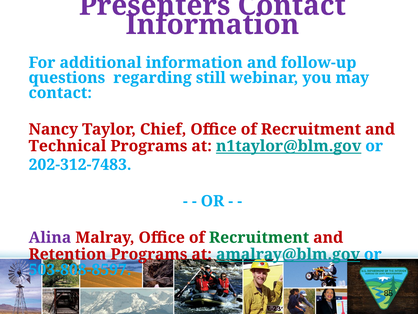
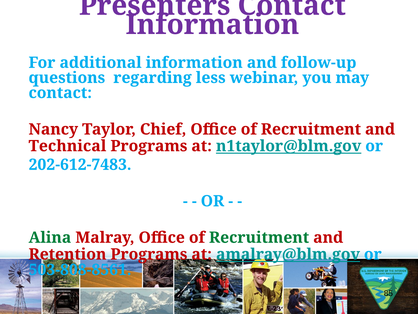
still: still -> less (211, 78)
202-312-7483: 202-312-7483 -> 202-612-7483 (80, 164)
Alina colour: purple -> green (50, 237)
503-808-8597: 503-808-8597 -> 503-808-8561 (80, 269)
